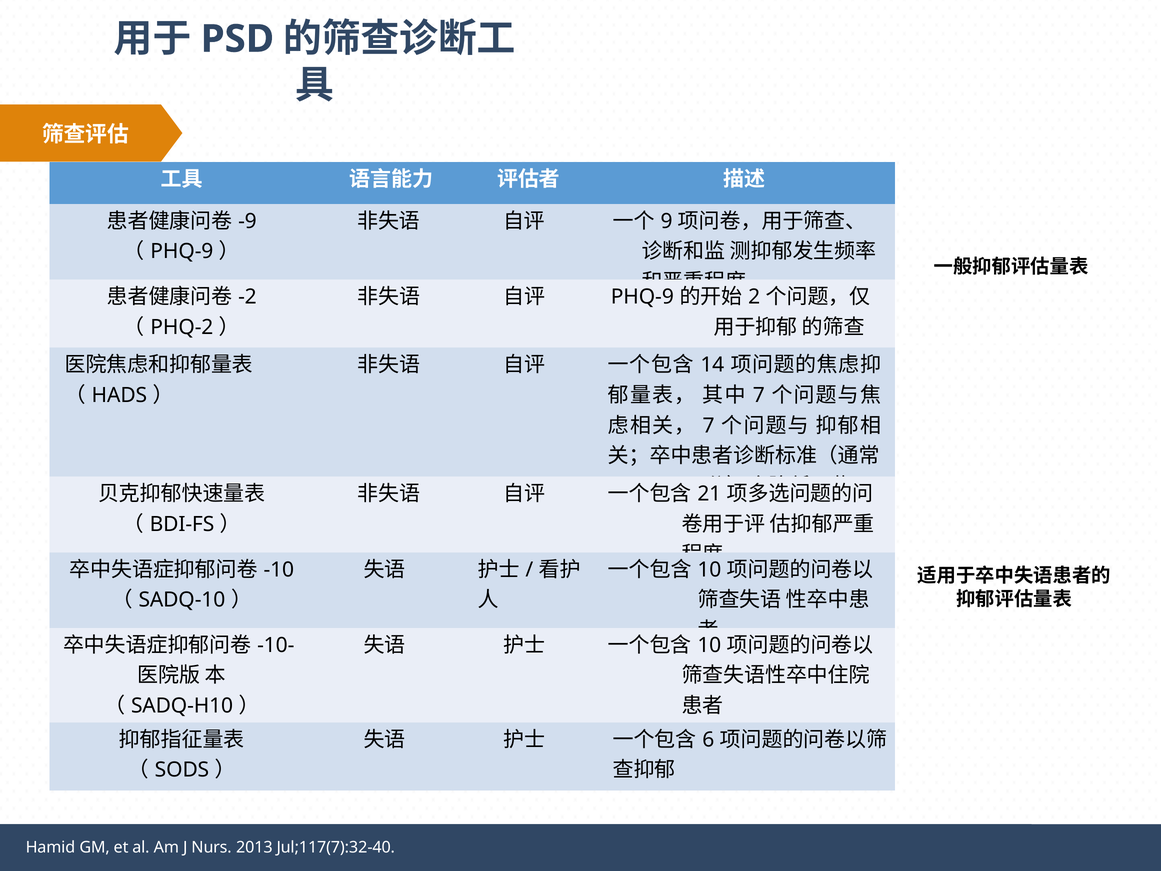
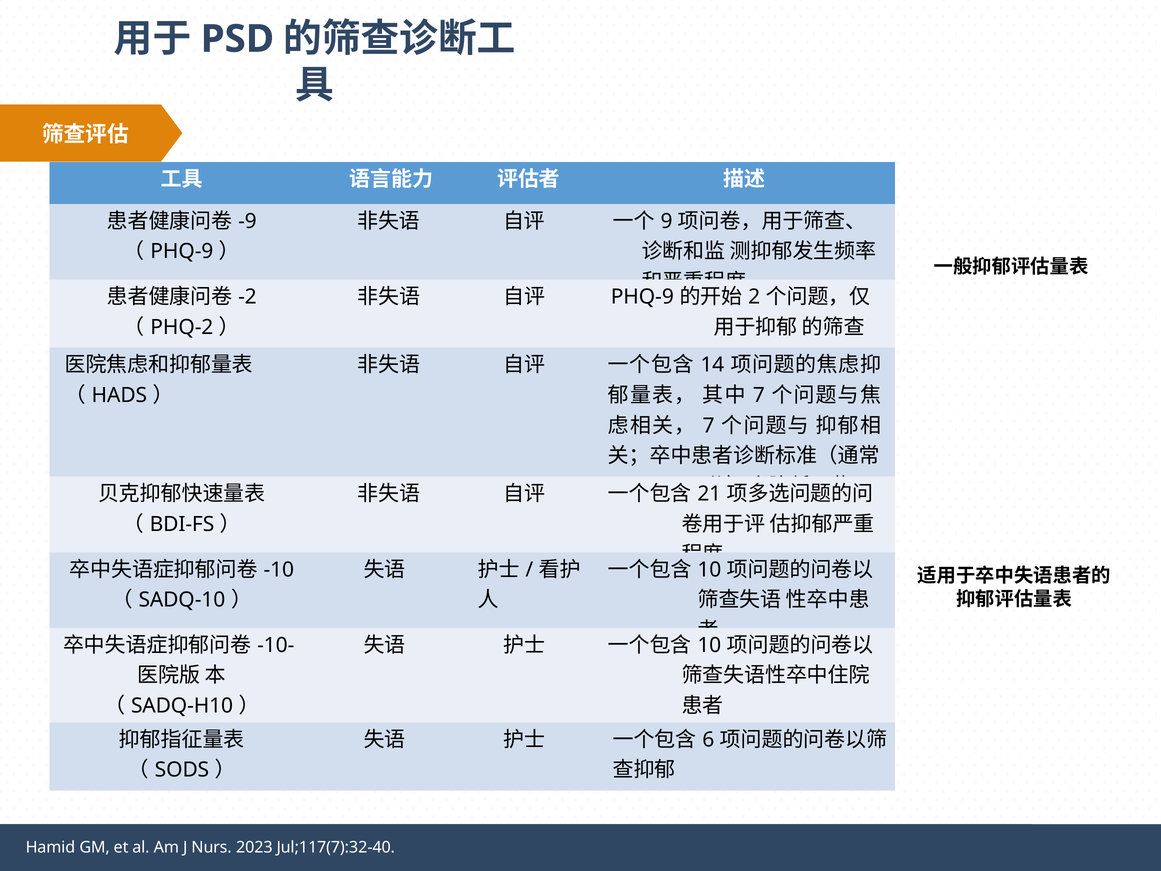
2013: 2013 -> 2023 (254, 847)
